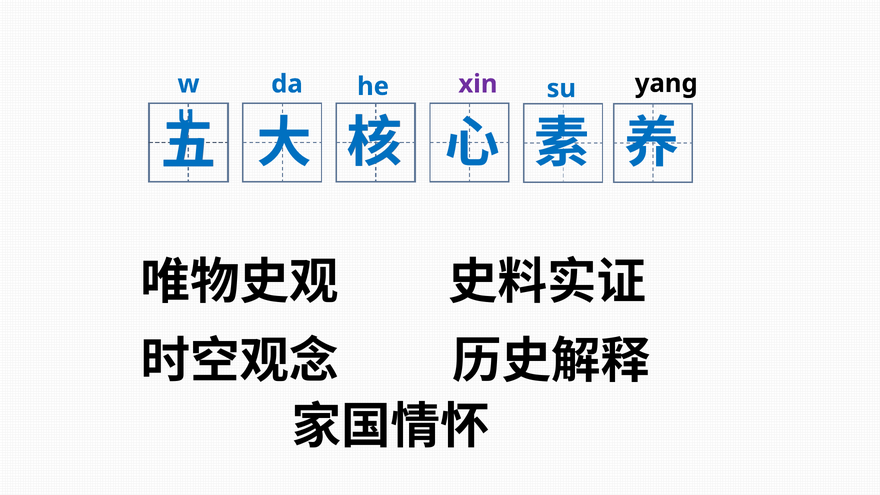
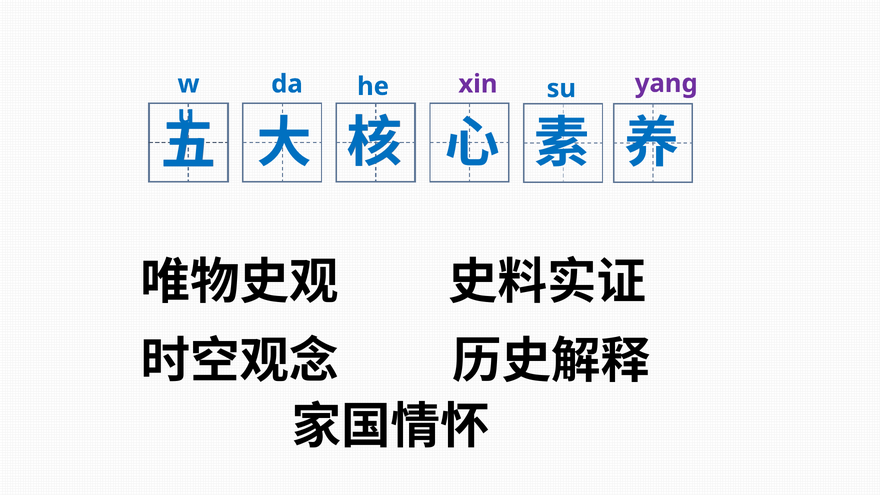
yang colour: black -> purple (666, 83)
